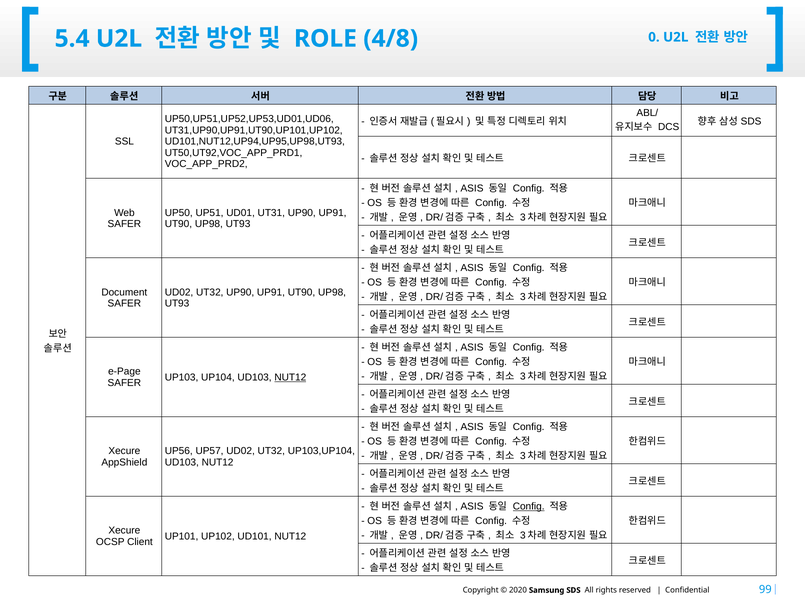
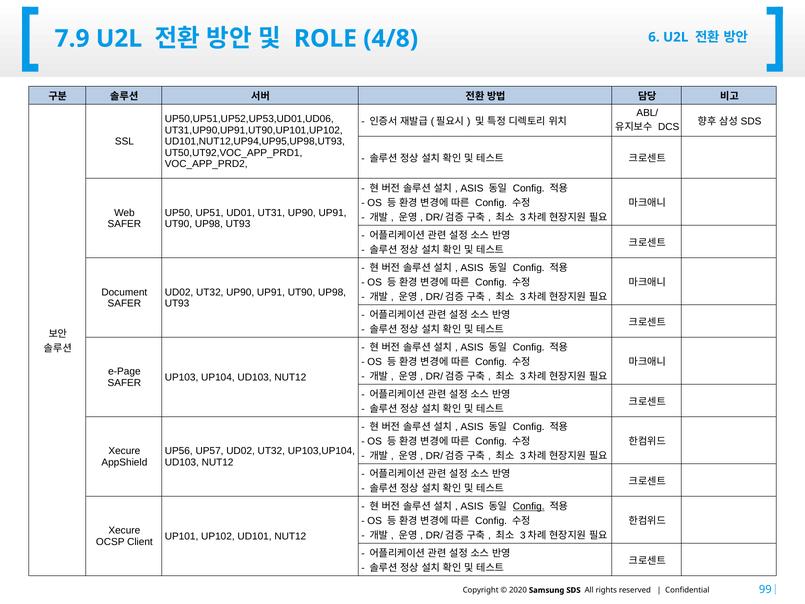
5.4: 5.4 -> 7.9 (72, 39)
0: 0 -> 6 (654, 37)
NUT12 underline: present -> none (290, 377)
